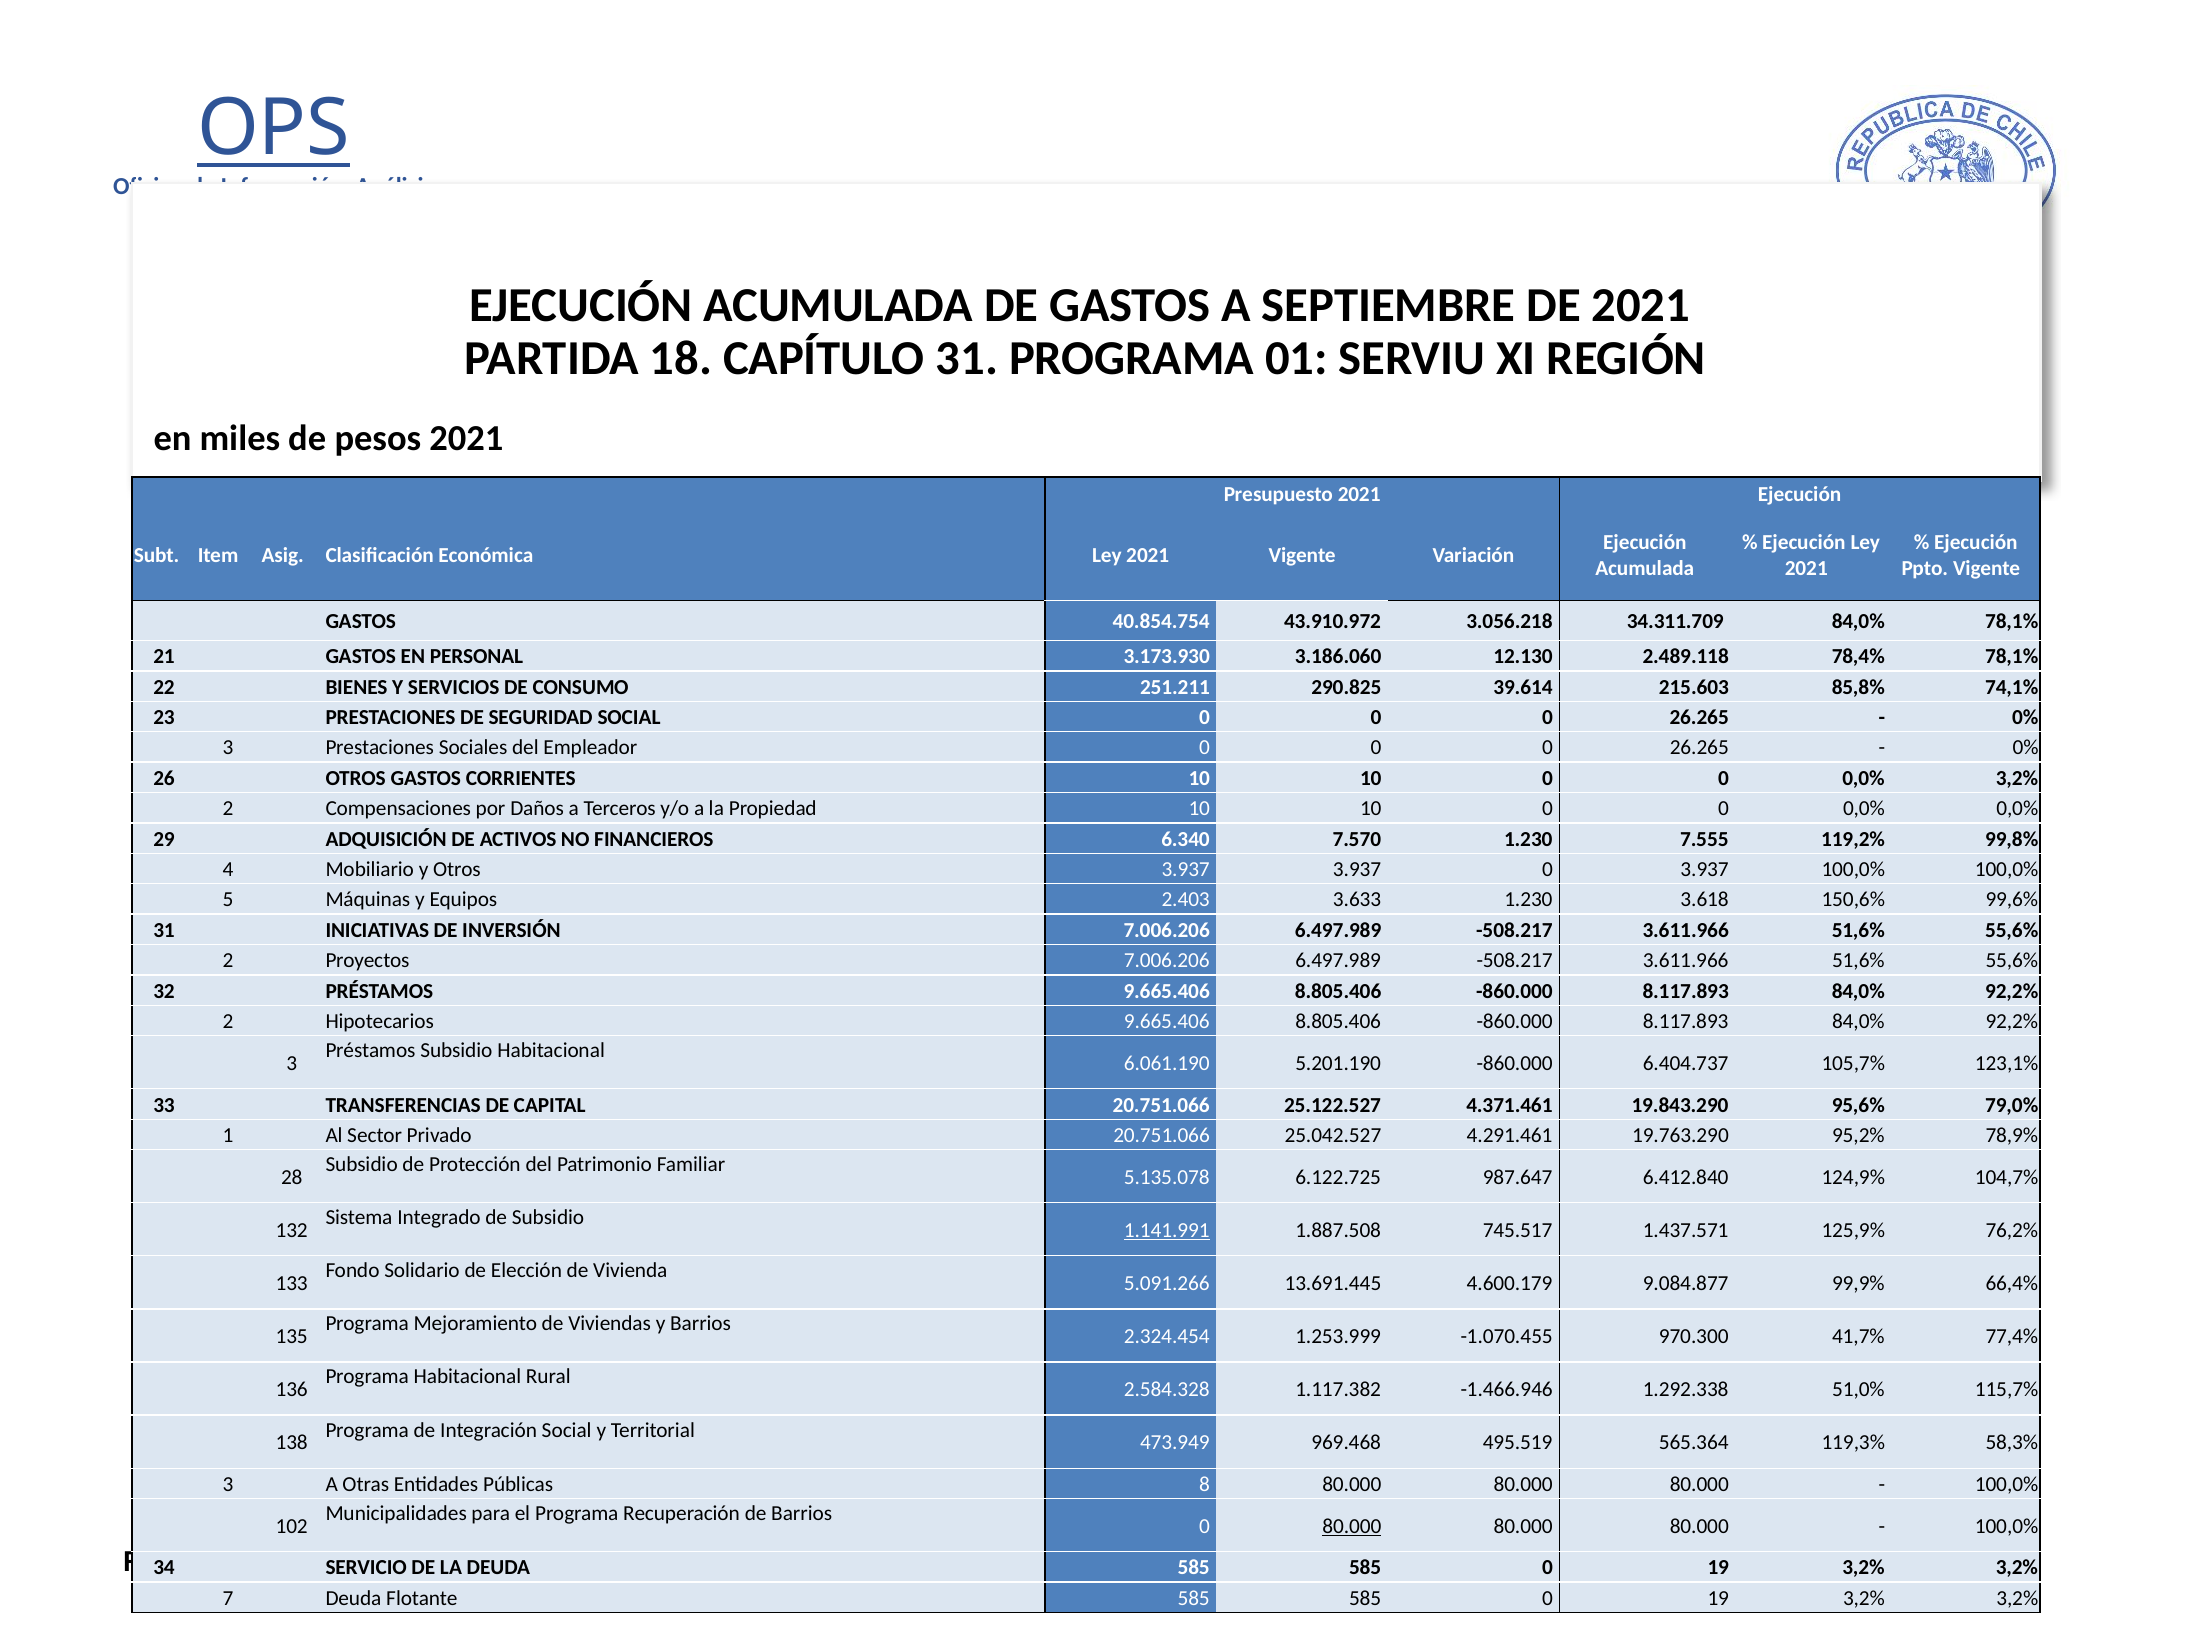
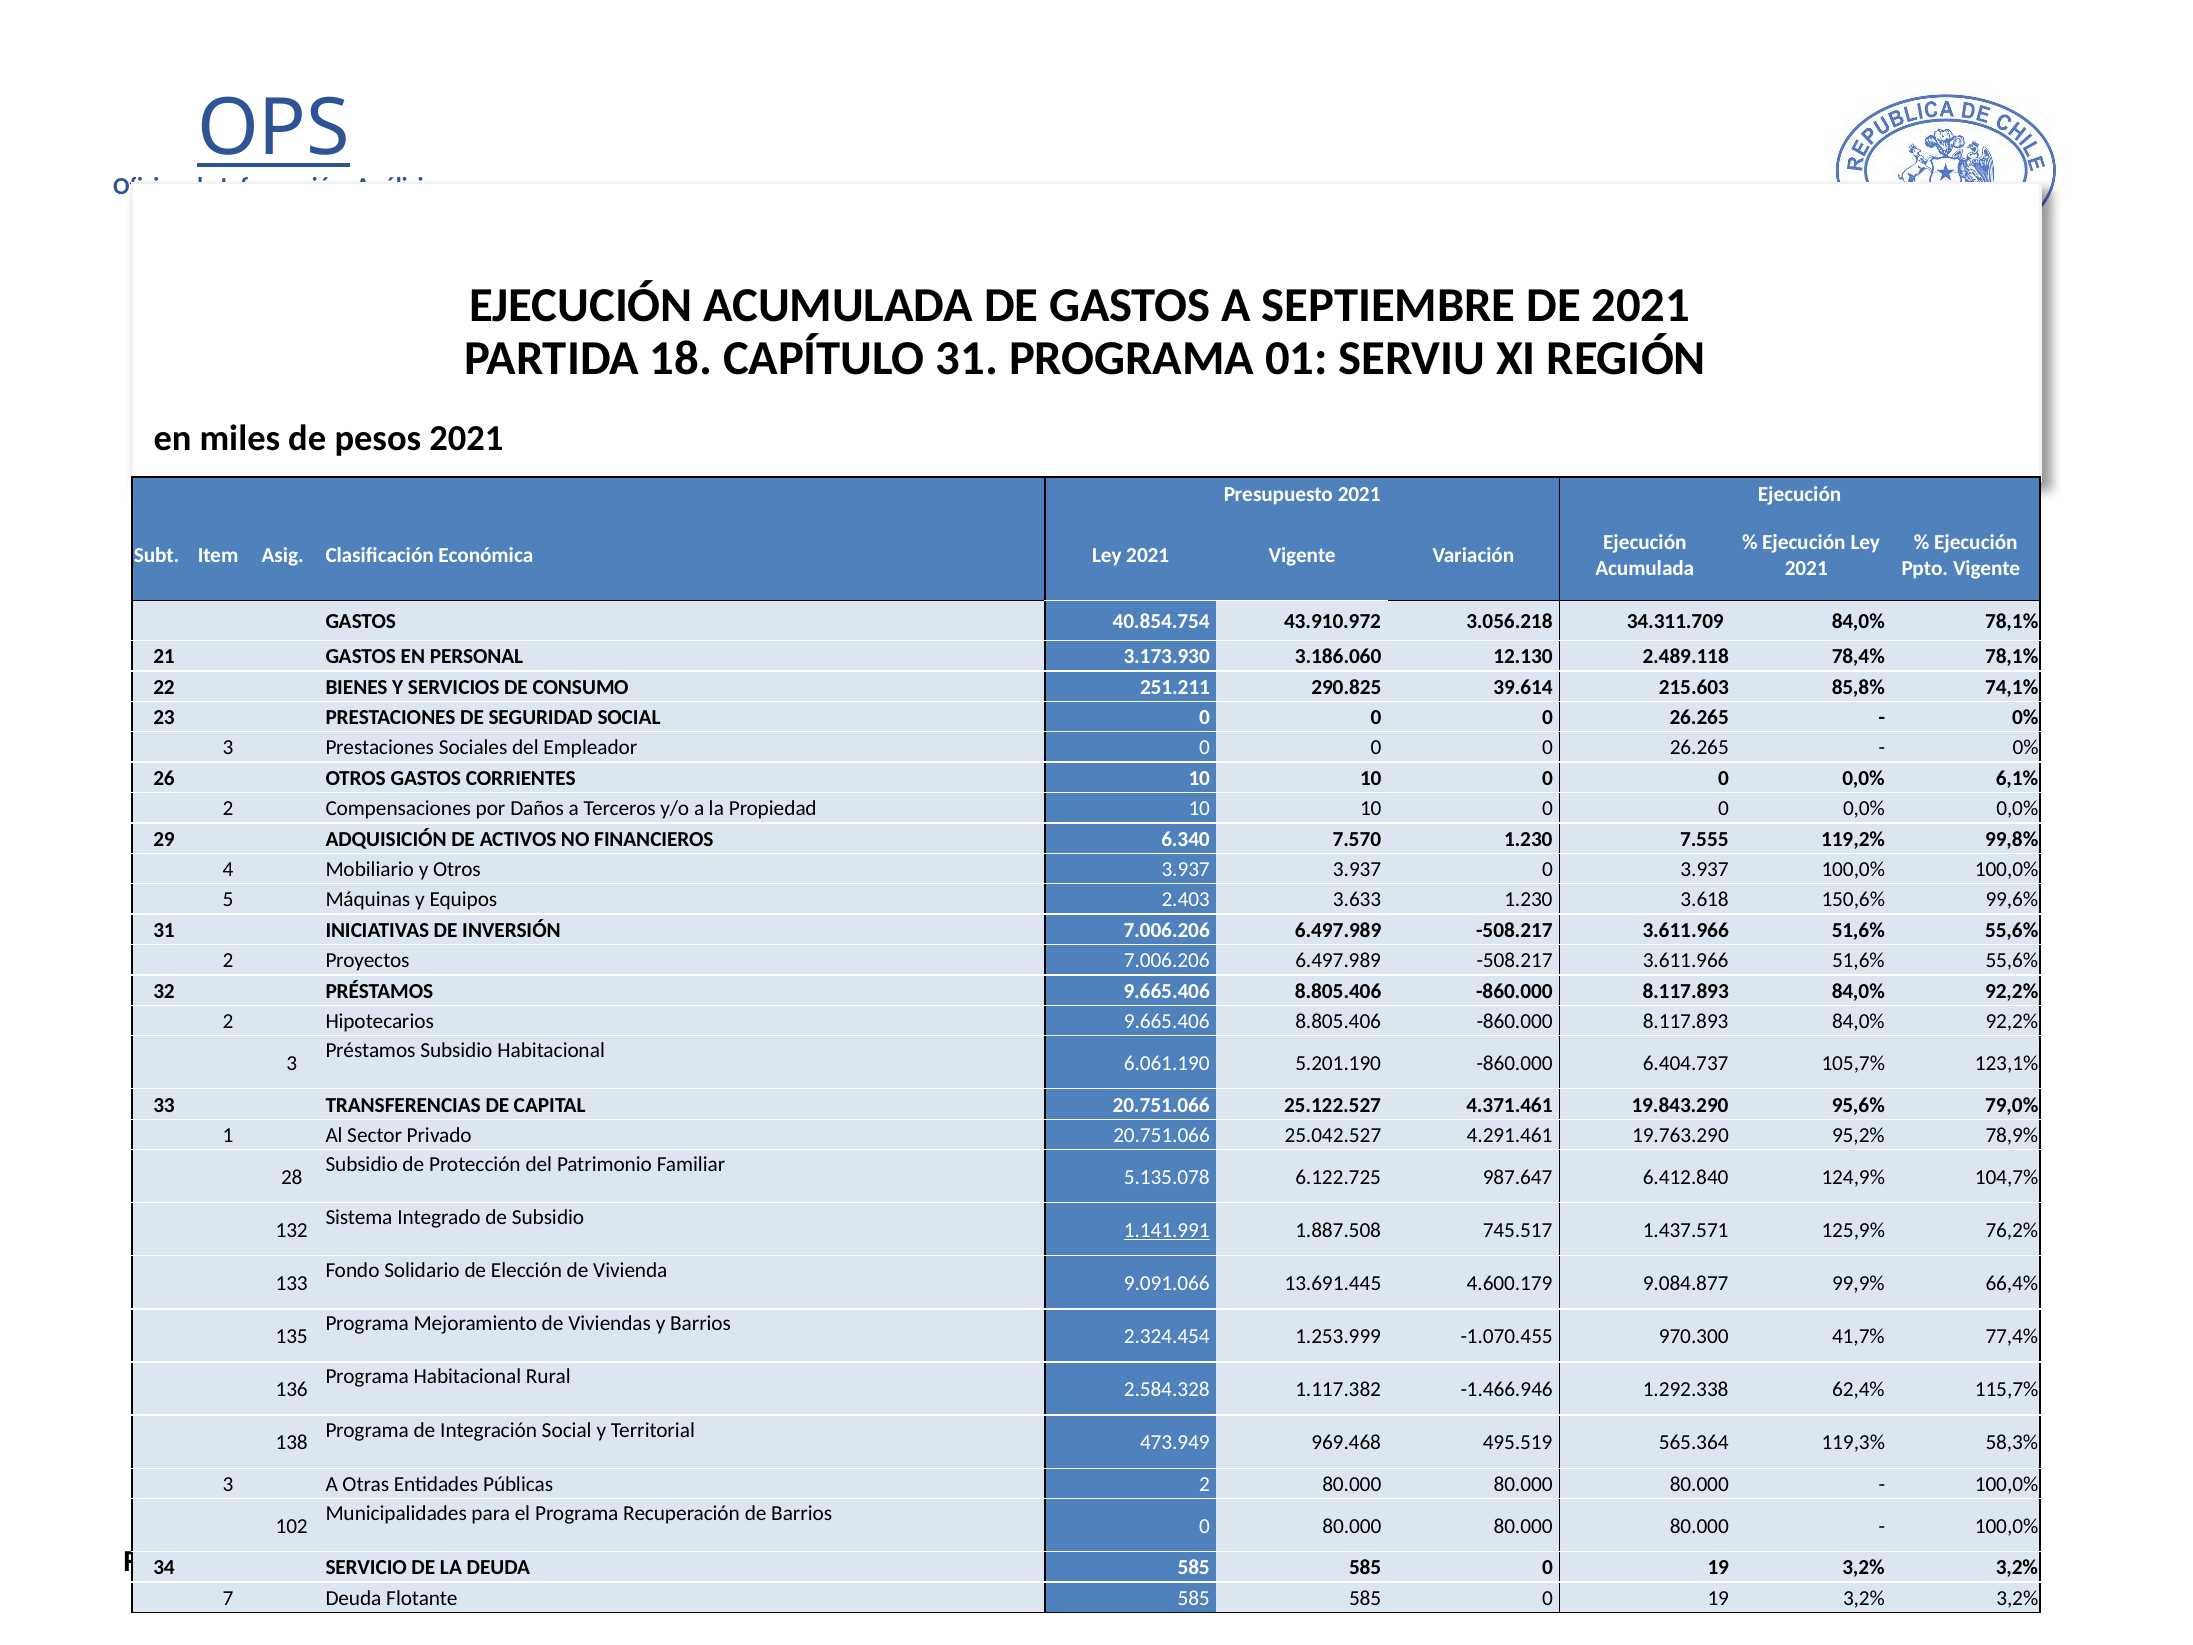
0,0% 3,2%: 3,2% -> 6,1% (2017, 778)
5.091.266: 5.091.266 -> 9.091.066 (1167, 1283)
51,0%: 51,0% -> 62,4% (1858, 1389)
Públicas 8: 8 -> 2 (1205, 1484)
80.000 underline: present -> none (1352, 1526)
